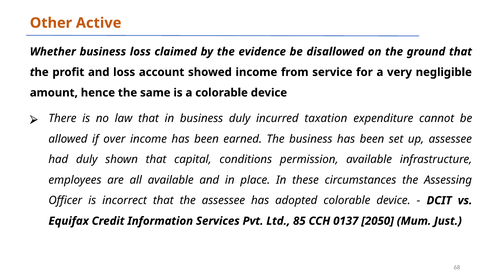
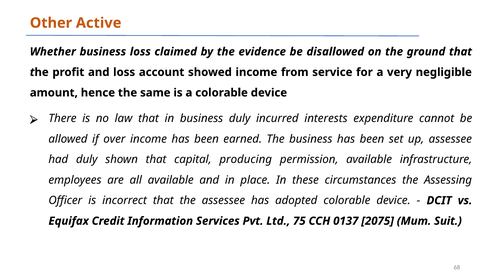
taxation: taxation -> interests (326, 118)
conditions: conditions -> producing (246, 160)
85: 85 -> 75 (299, 221)
2050: 2050 -> 2075 (378, 221)
Just: Just -> Suit (448, 221)
